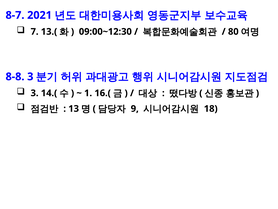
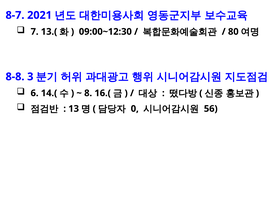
3: 3 -> 6 (35, 93)
1: 1 -> 8 (88, 93)
9: 9 -> 0 (135, 108)
18: 18 -> 56 (211, 108)
